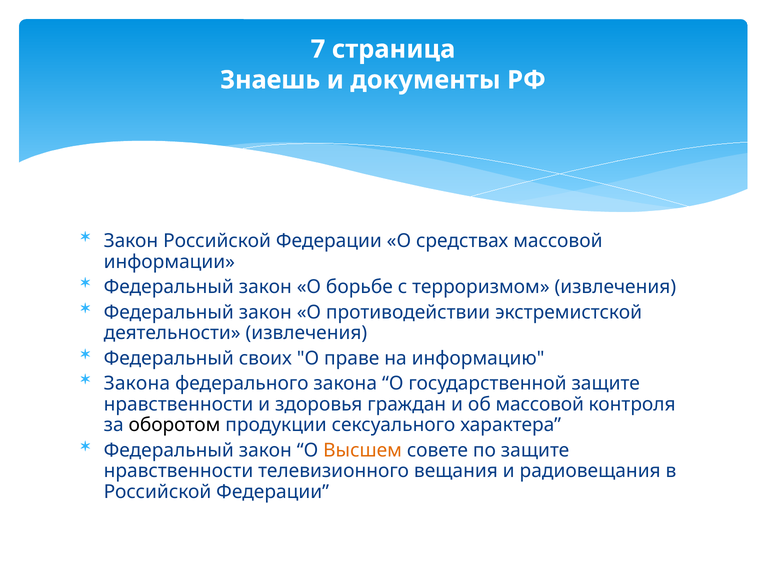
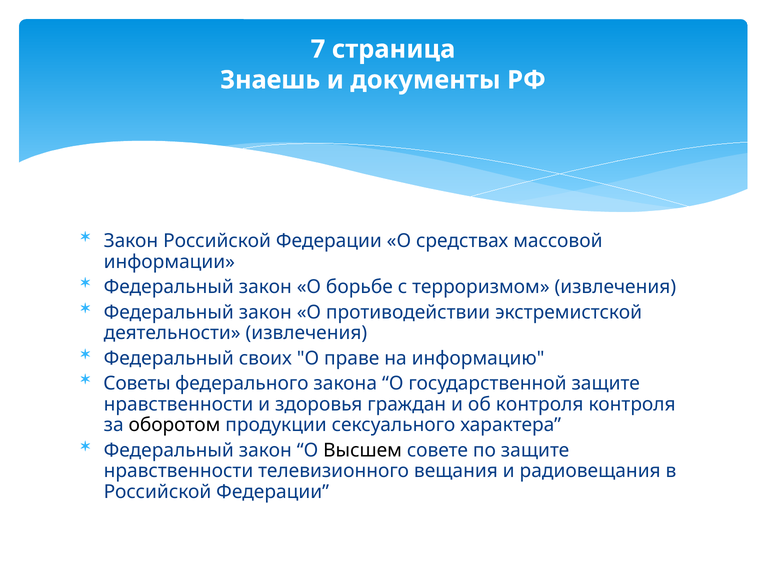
Закона: Закона -> Советы (137, 383)
об массовой: массовой -> контроля (540, 404)
Высшем colour: orange -> black (363, 450)
